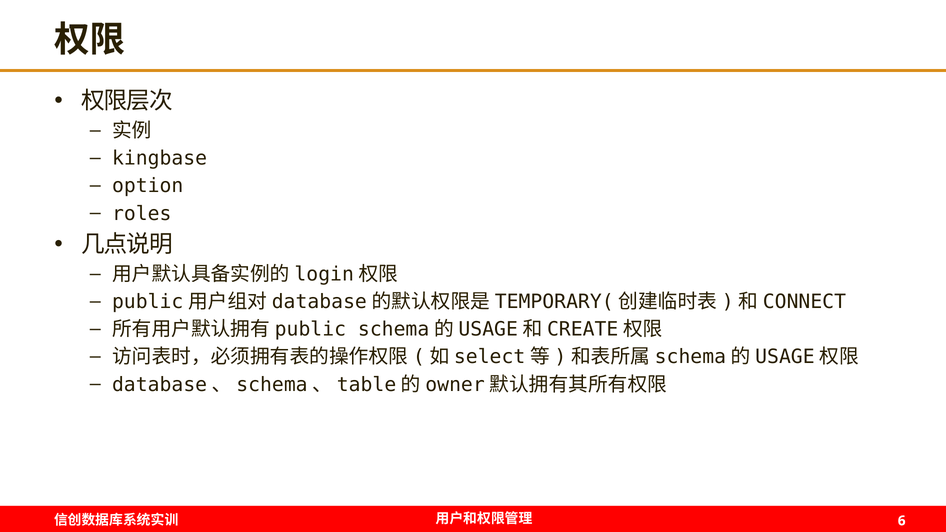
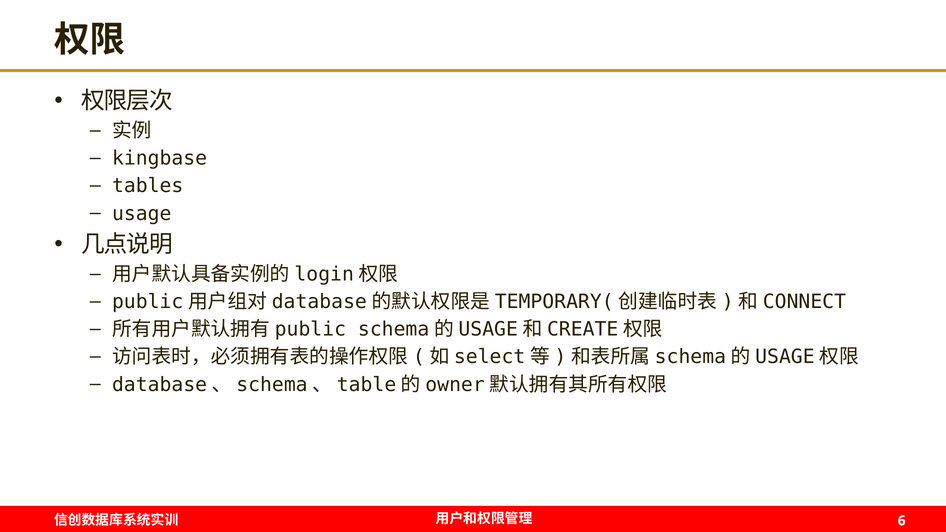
option: option -> tables (148, 186)
roles: roles -> usage (142, 214)
